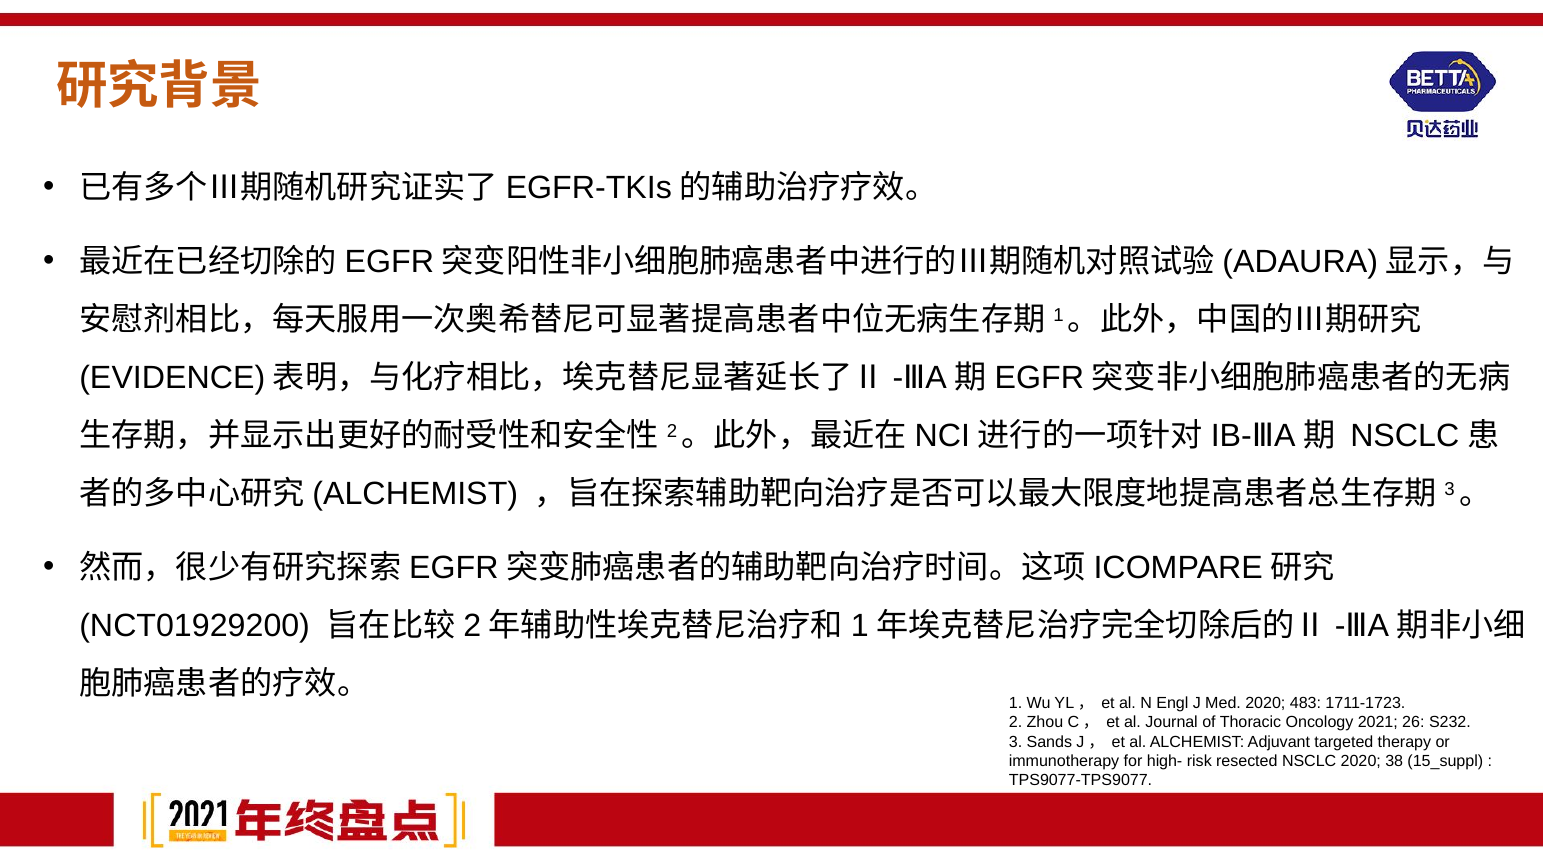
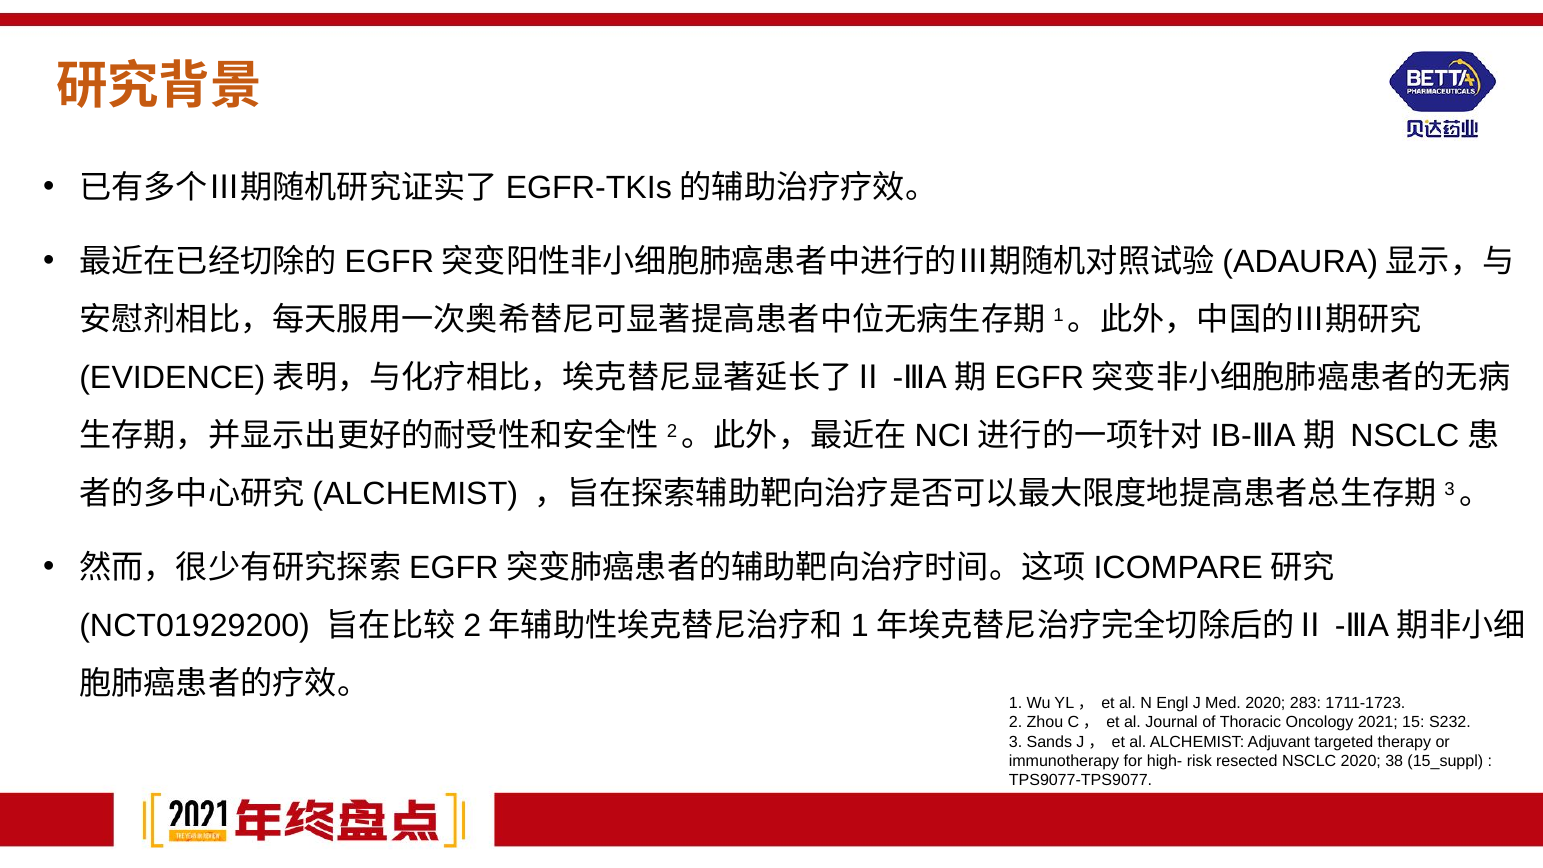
483: 483 -> 283 (1305, 703)
26: 26 -> 15 (1413, 723)
